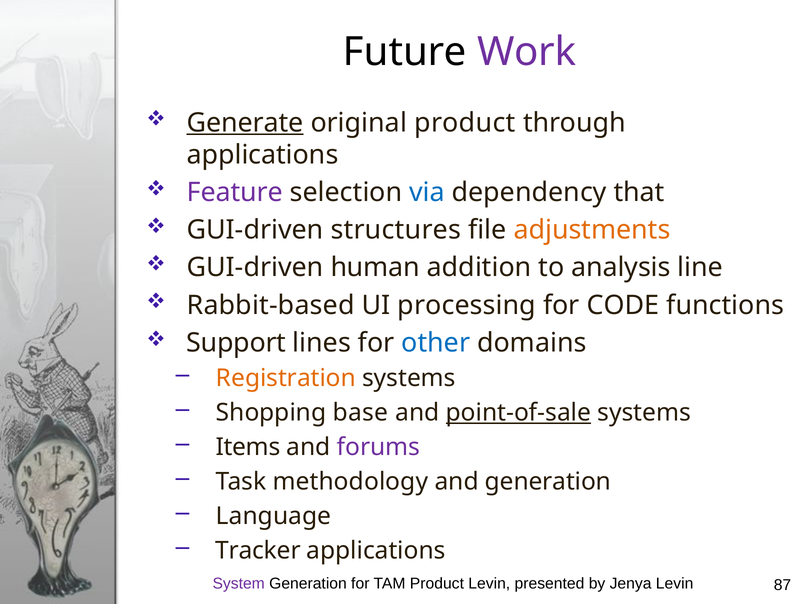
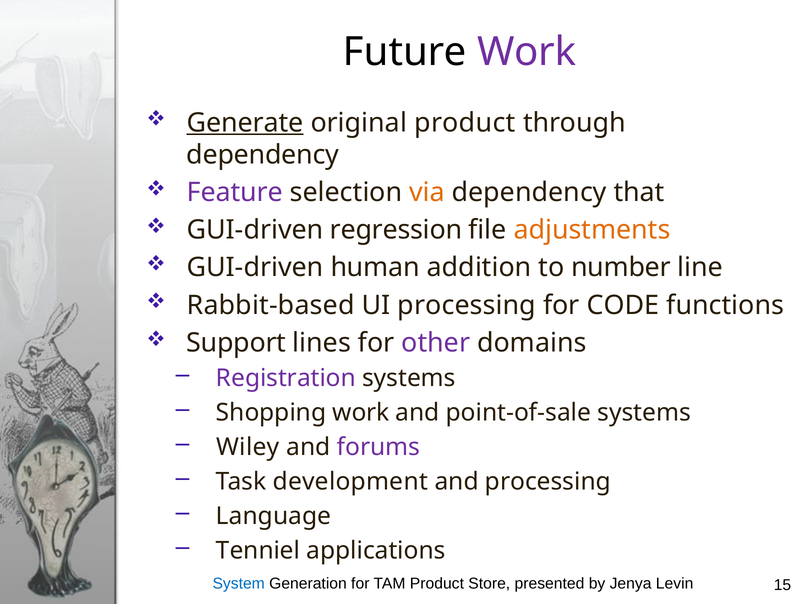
applications: applications -> dependency (263, 155)
via colour: blue -> orange (427, 193)
structures: structures -> regression (396, 230)
analysis: analysis -> number (621, 268)
other colour: blue -> purple (436, 343)
Registration colour: orange -> purple (286, 379)
Shopping base: base -> work (361, 413)
point-of-sale underline: present -> none (518, 413)
Items: Items -> Wiley (248, 448)
methodology: methodology -> development (350, 482)
and generation: generation -> processing (548, 482)
Tracker: Tracker -> Tenniel (258, 551)
System colour: purple -> blue (239, 584)
Product Levin: Levin -> Store (489, 584)
87: 87 -> 15 (782, 585)
